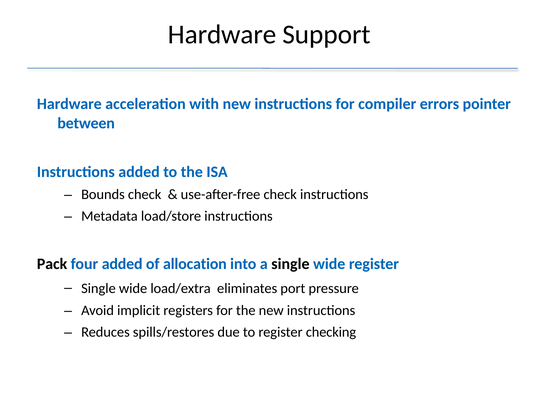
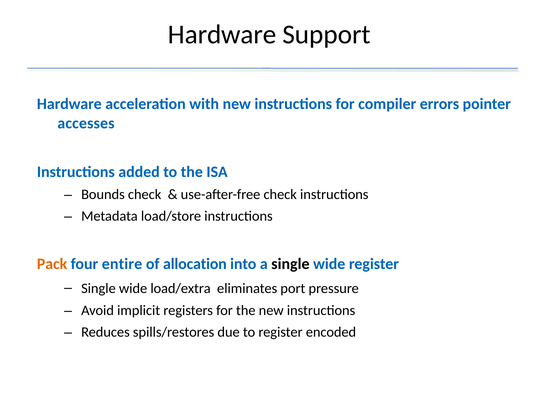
between: between -> accesses (86, 123)
Pack colour: black -> orange (52, 264)
four added: added -> entire (122, 264)
checking: checking -> encoded (331, 332)
